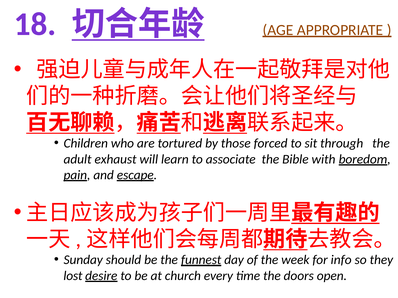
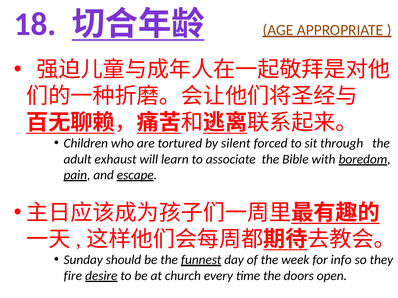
those: those -> silent (236, 143)
lost: lost -> fire (73, 276)
